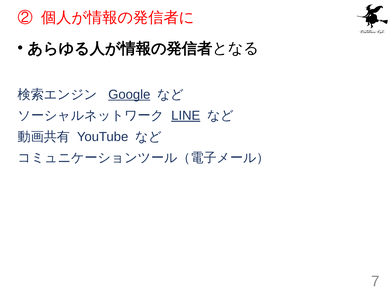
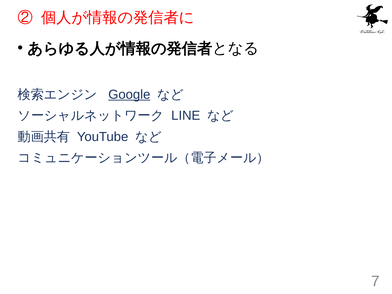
LINE underline: present -> none (186, 116)
